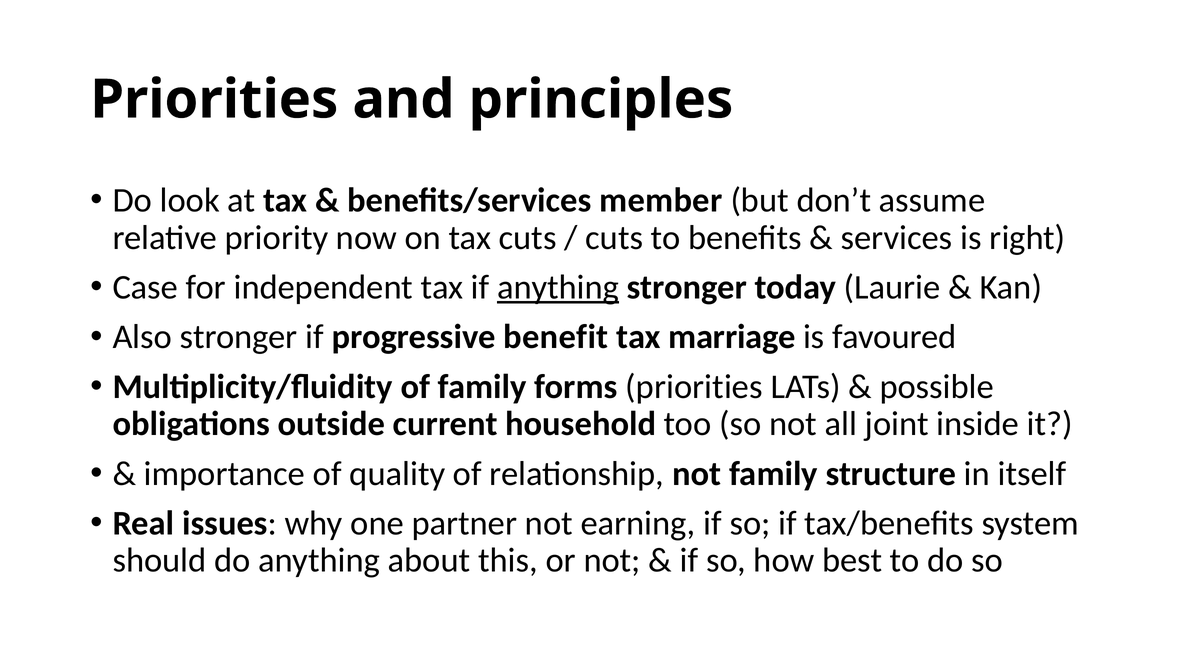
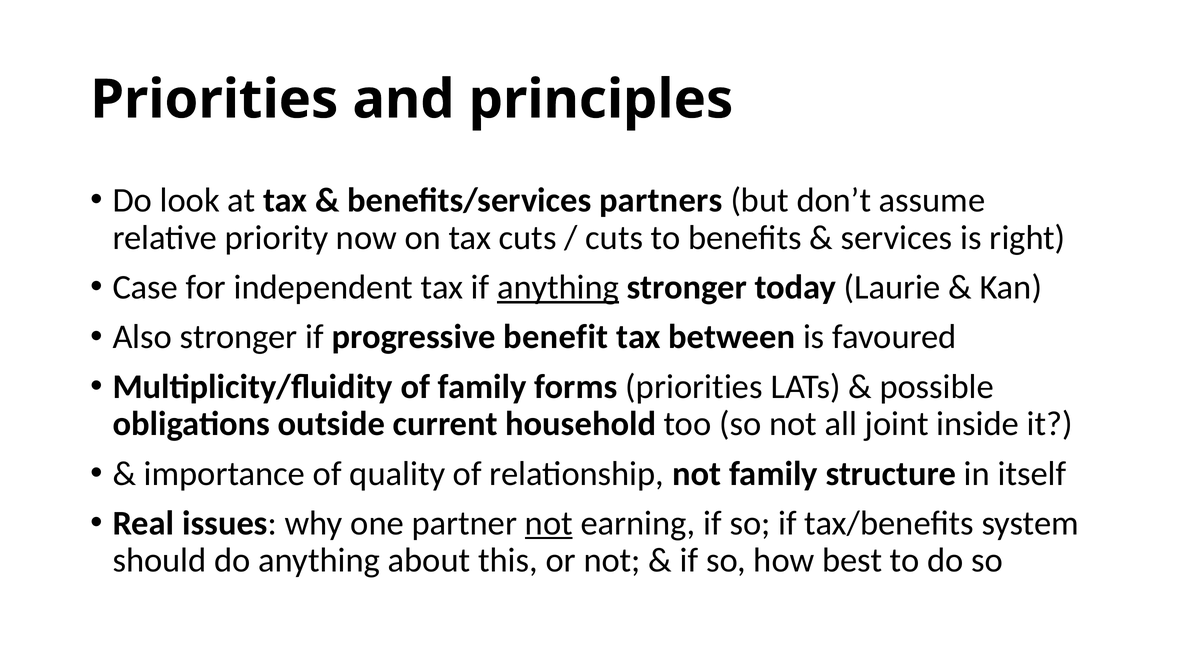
member: member -> partners (661, 200)
marriage: marriage -> between (732, 337)
not underline: none -> present (549, 523)
